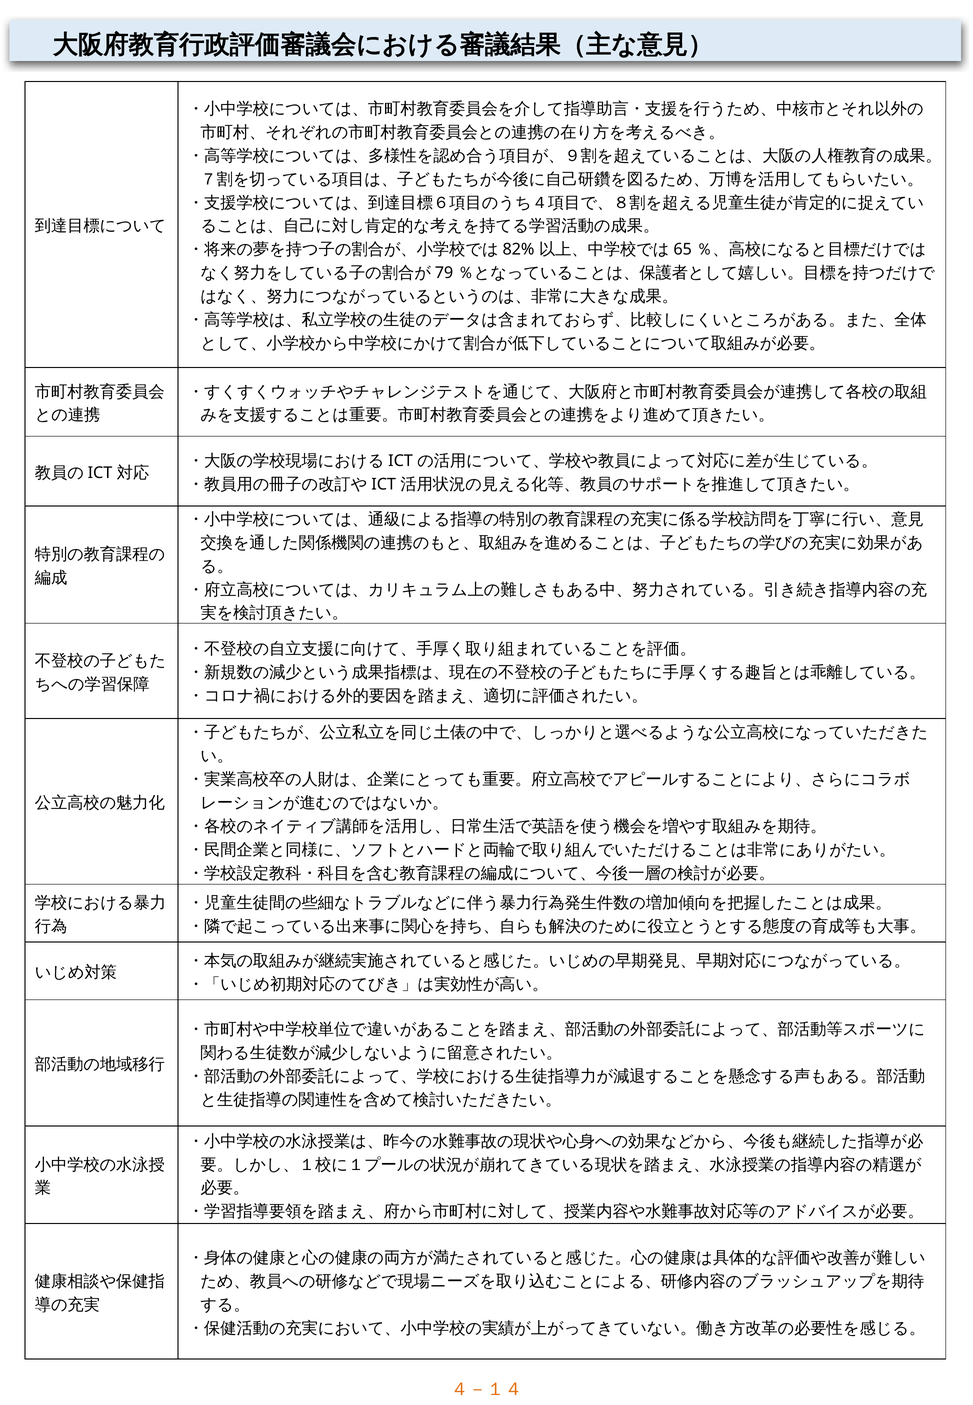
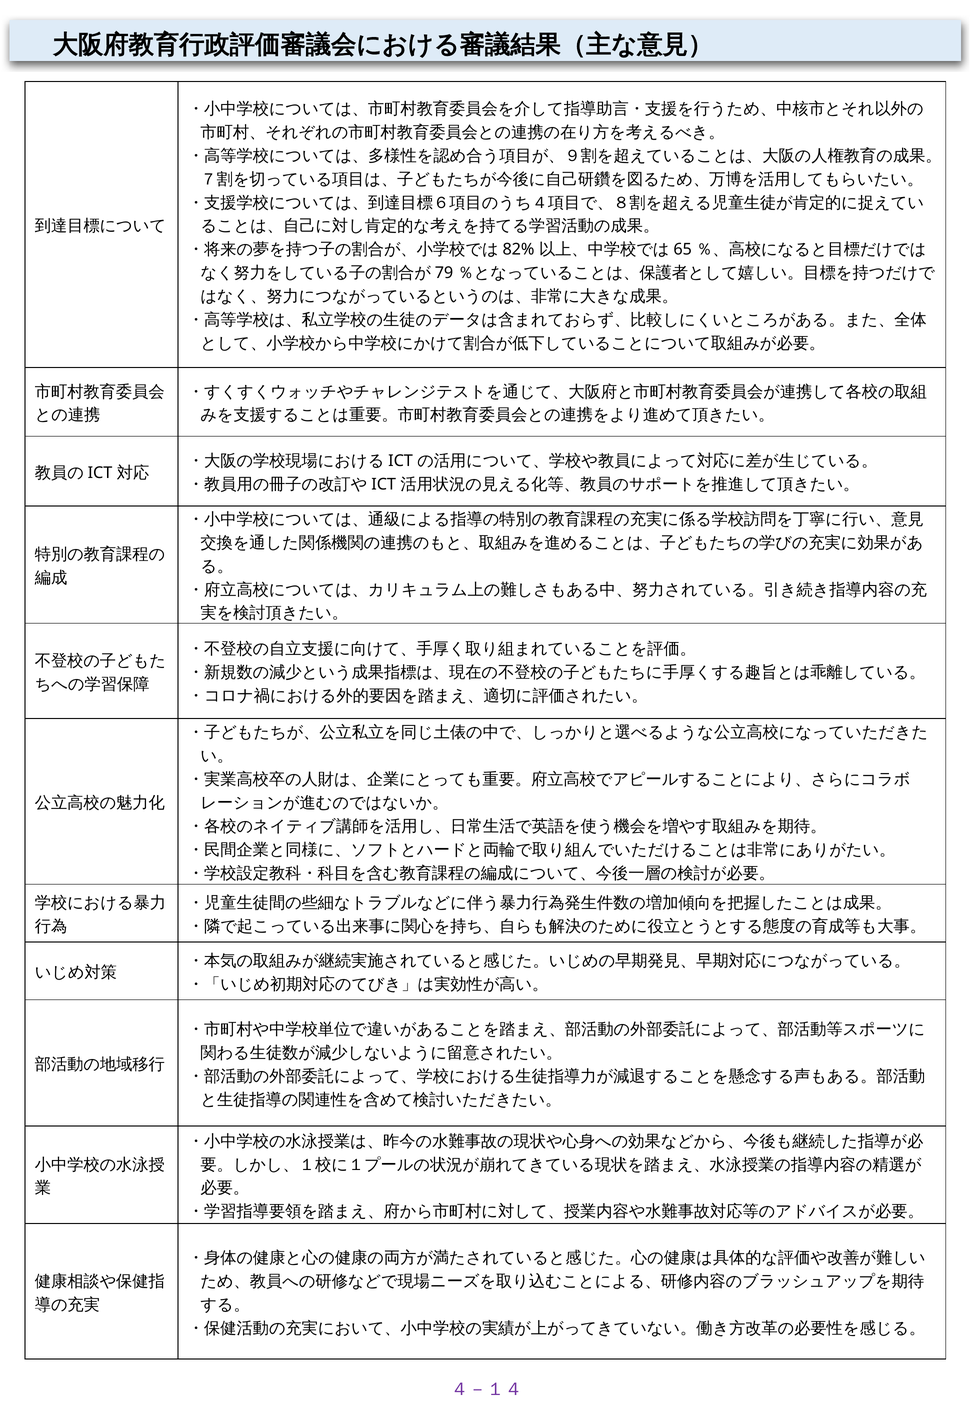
４－１４ colour: orange -> purple (487, 1390)
